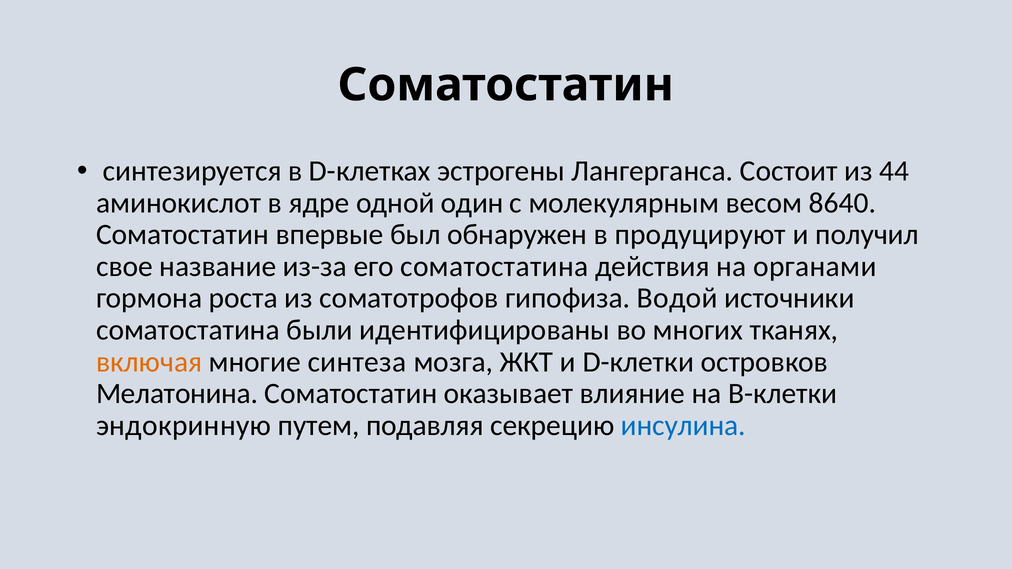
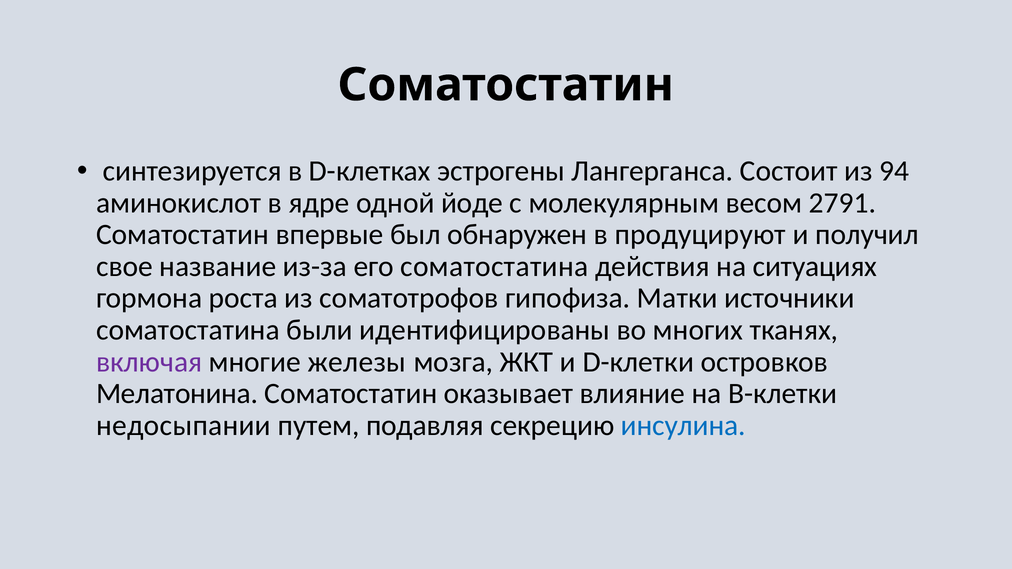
44: 44 -> 94 (894, 171)
один: один -> йоде (472, 203)
8640: 8640 -> 2791 (843, 203)
органами: органами -> ситуациях (815, 267)
Водой: Водой -> Матки (677, 298)
включая colour: orange -> purple (149, 362)
синтеза: синтеза -> железы (357, 362)
эндокринную: эндокринную -> недосыпании (184, 426)
